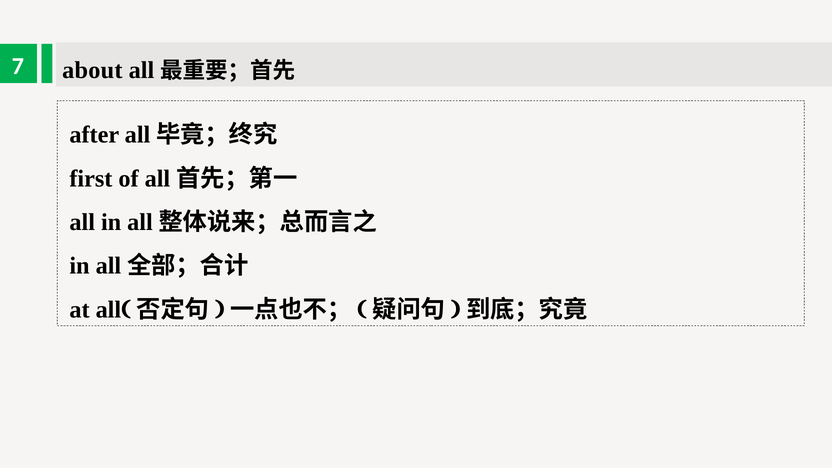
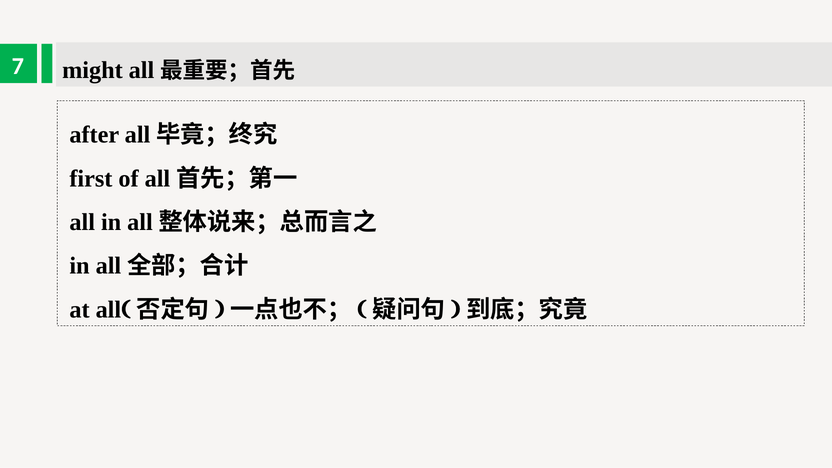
about: about -> might (92, 70)
